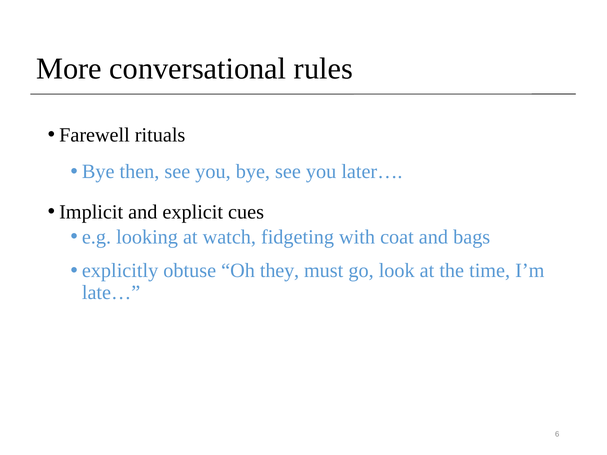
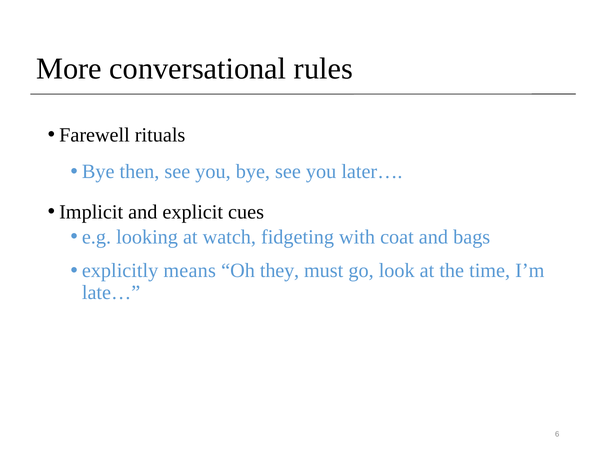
obtuse: obtuse -> means (190, 271)
